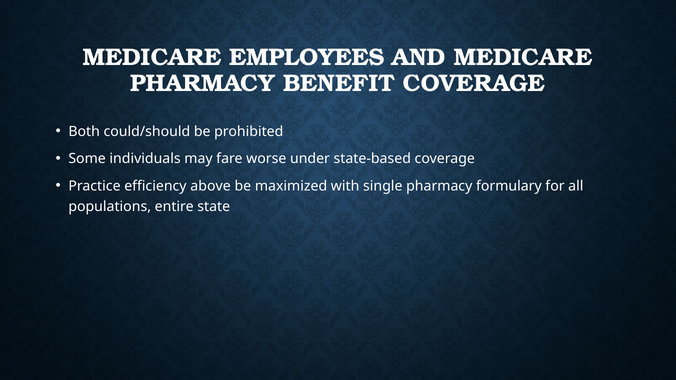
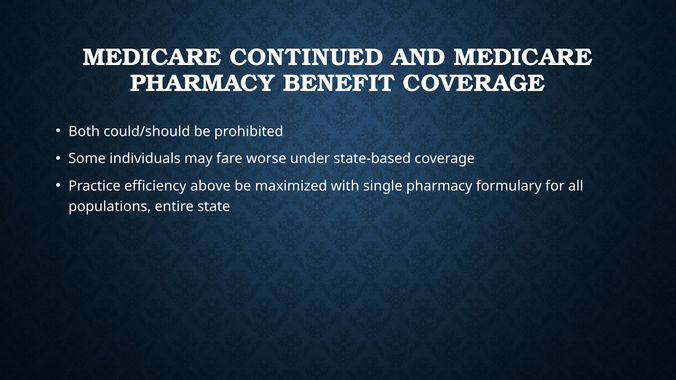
EMPLOYEES: EMPLOYEES -> CONTINUED (307, 57)
